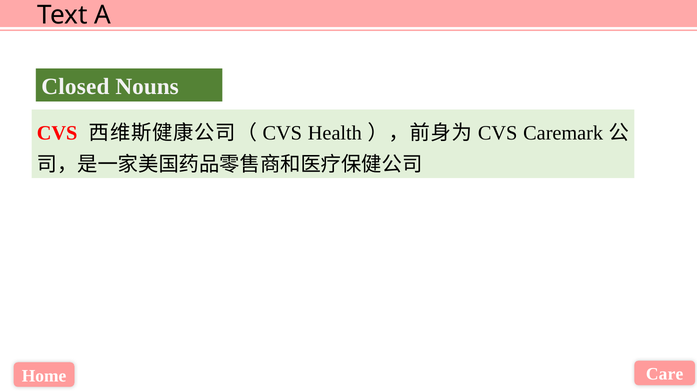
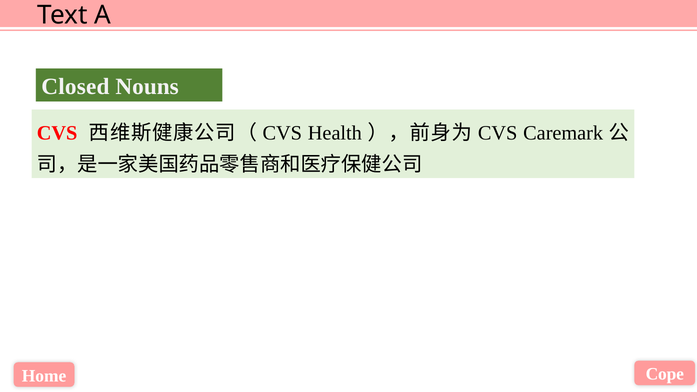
Care: Care -> Cope (665, 374)
